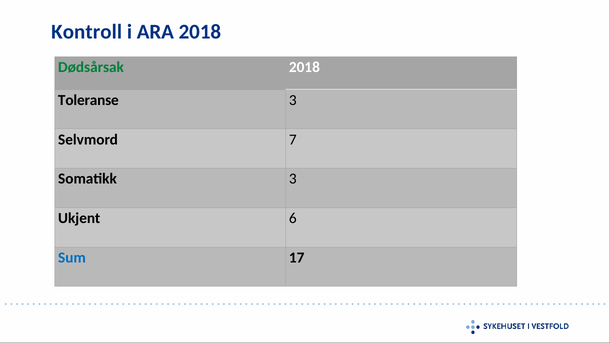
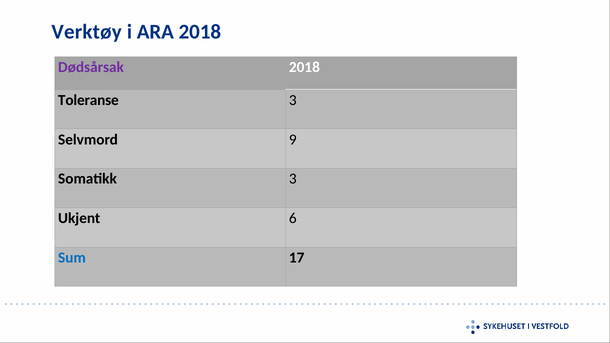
Kontroll: Kontroll -> Verktøy (87, 32)
Dødsårsak colour: green -> purple (91, 67)
7: 7 -> 9 (293, 140)
